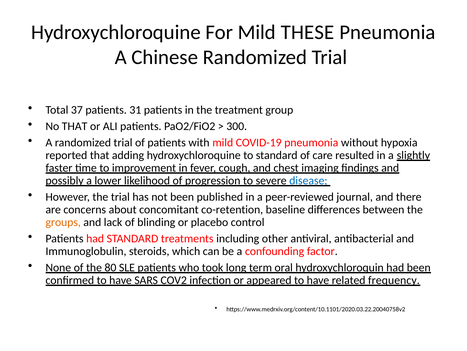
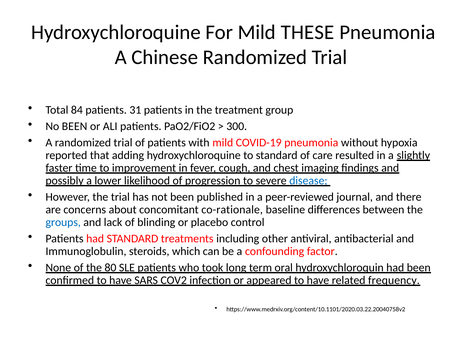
37: 37 -> 84 (77, 110)
No THAT: THAT -> BEEN (75, 126)
co-retention: co-retention -> co-rationale (232, 209)
groups colour: orange -> blue (63, 222)
